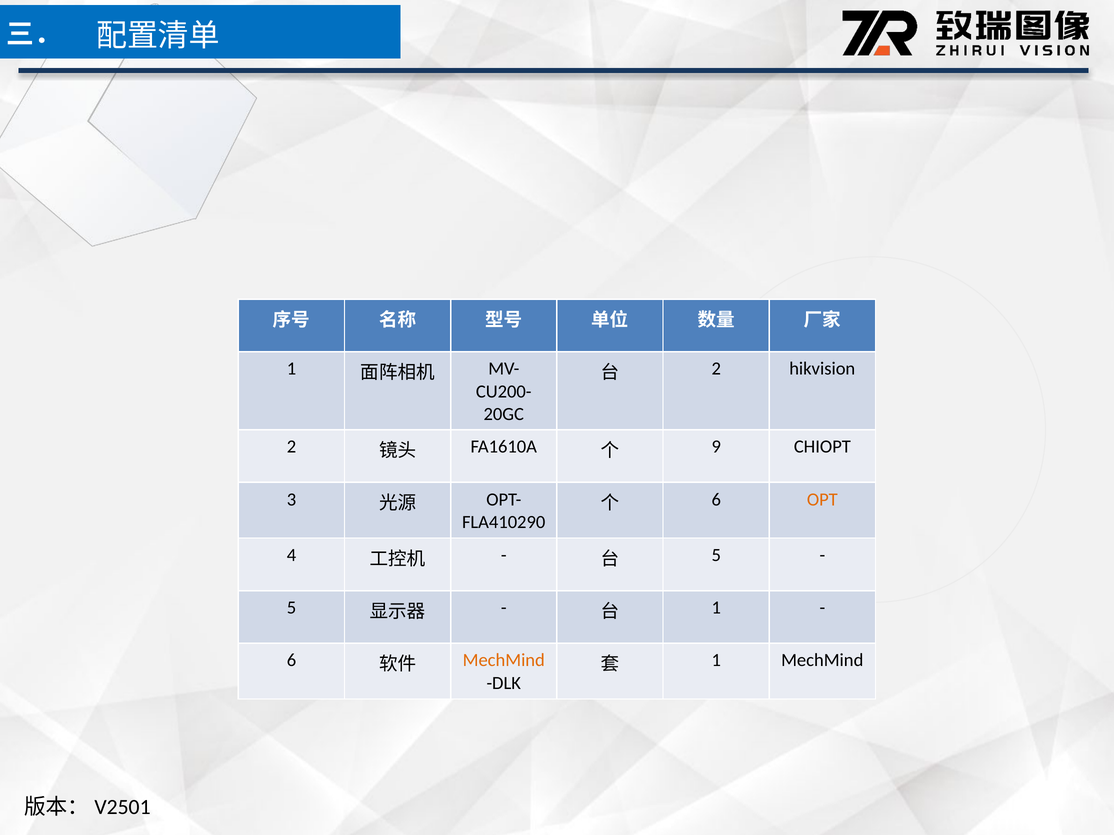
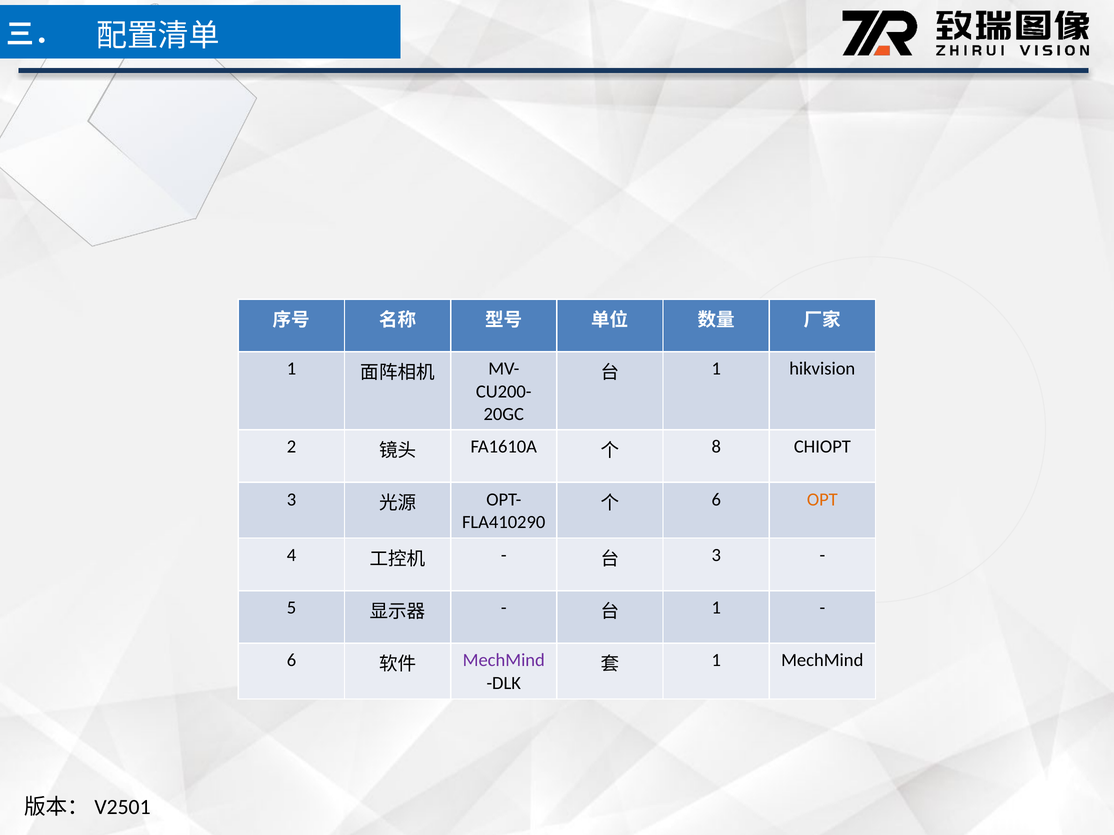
2: 2 -> 1 (716, 369)
9: 9 -> 8 (716, 447)
5: 5 -> 3 (716, 555)
MechMind colour: orange -> purple (504, 661)
